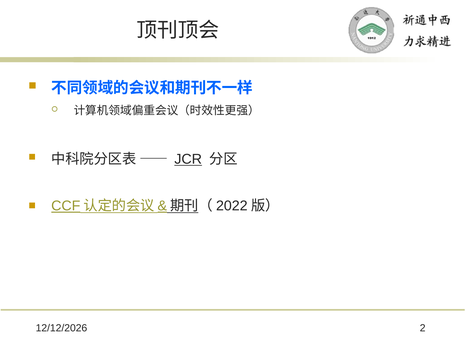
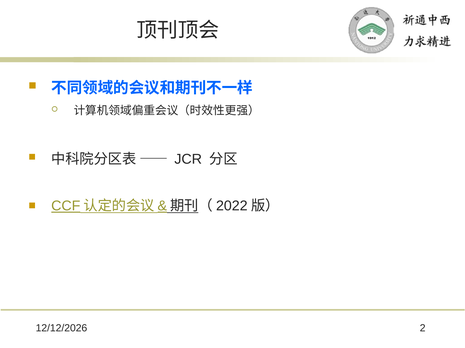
JCR underline: present -> none (188, 160)
